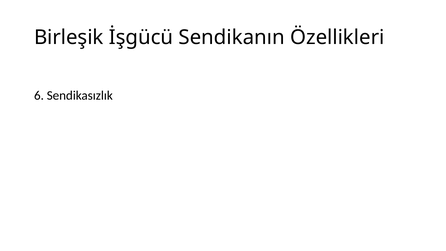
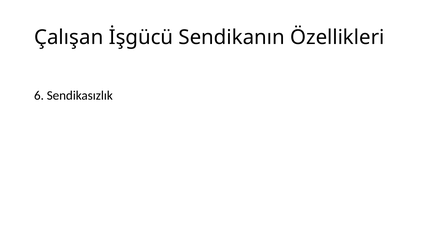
Birleşik: Birleşik -> Çalışan (69, 37)
